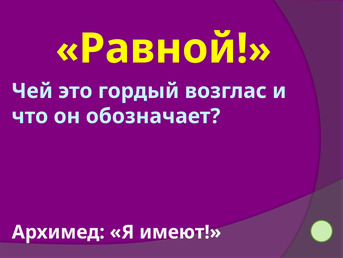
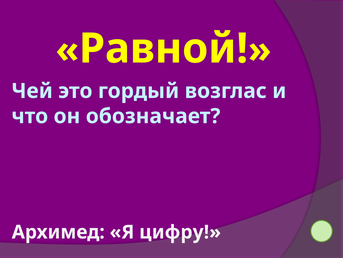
имеют: имеют -> цифру (180, 232)
